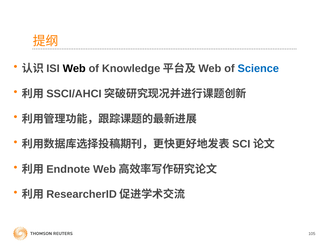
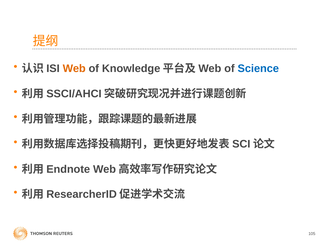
Web colour: black -> orange (74, 69)
